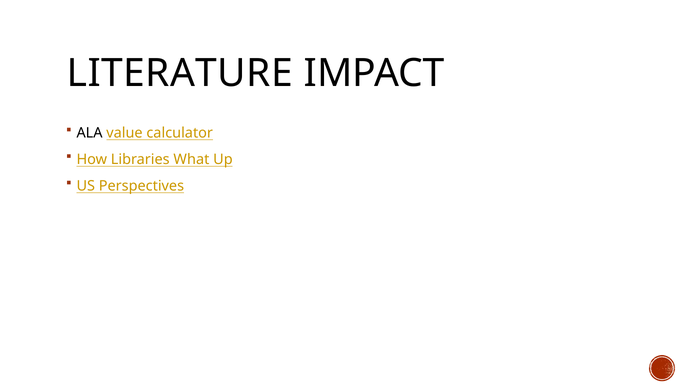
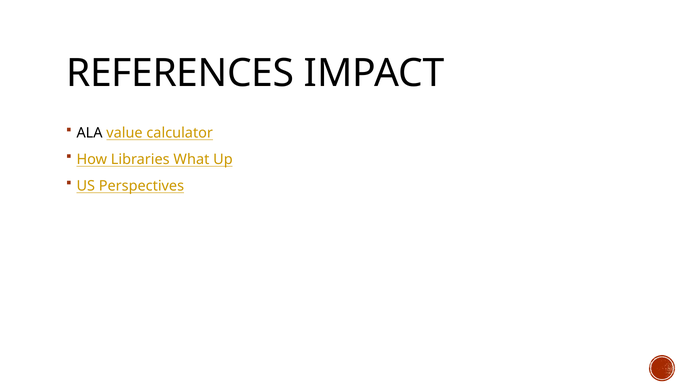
LITERATURE: LITERATURE -> REFERENCES (180, 73)
